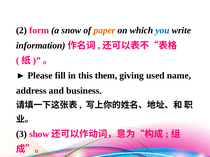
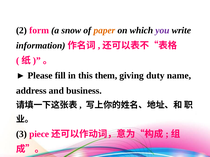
you colour: blue -> purple (162, 30)
used: used -> duty (155, 76)
show: show -> piece (39, 134)
